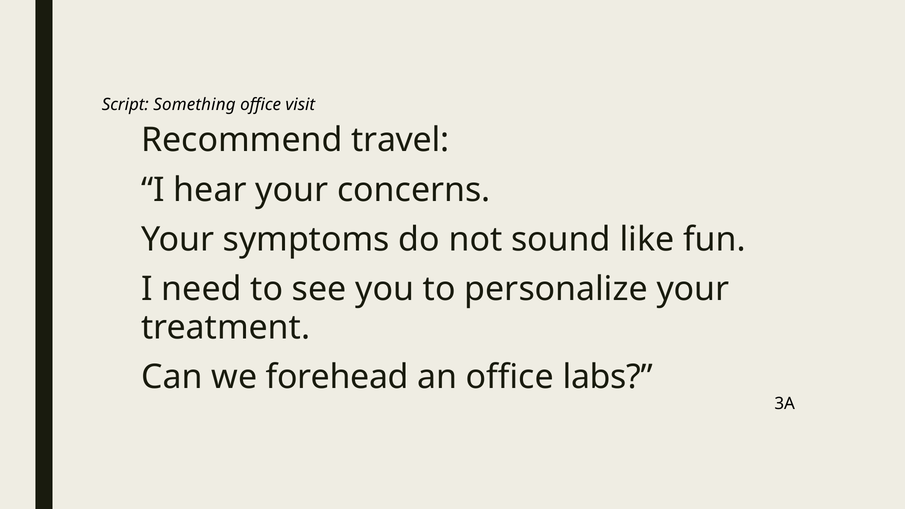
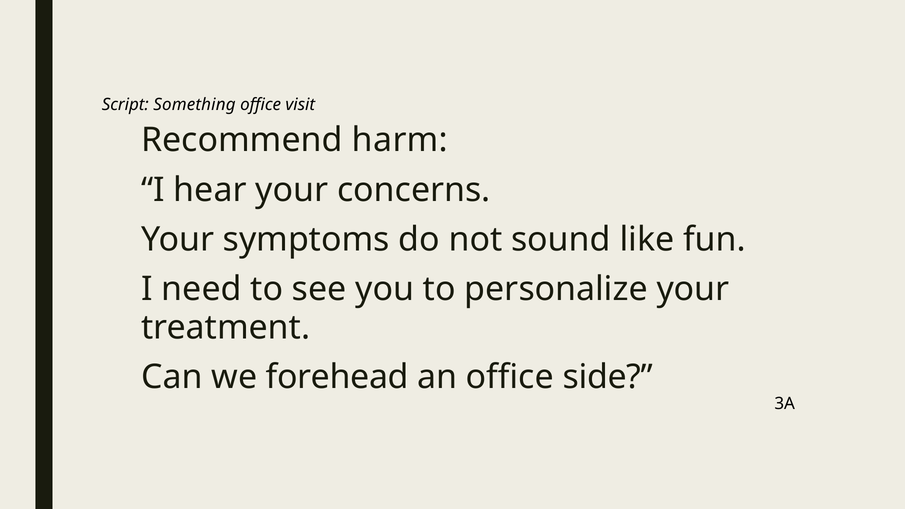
travel: travel -> harm (400, 140)
labs: labs -> side (608, 377)
